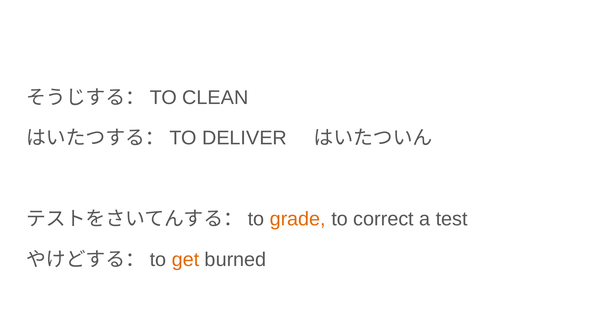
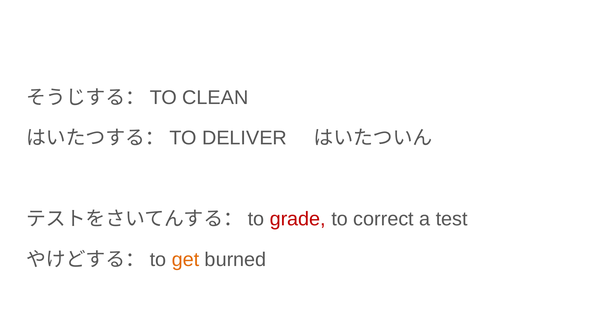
grade colour: orange -> red (298, 219)
